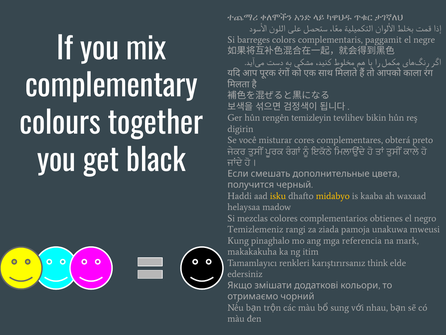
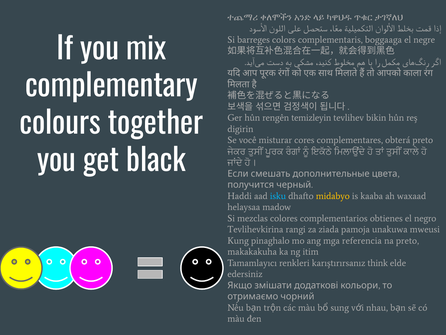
paggamit: paggamit -> boggaaga (383, 40)
isku colour: yellow -> light blue (278, 196)
Temizlemeniz: Temizlemeniz -> Tevlihevkirina (255, 229)
na mark: mark -> preto (407, 240)
